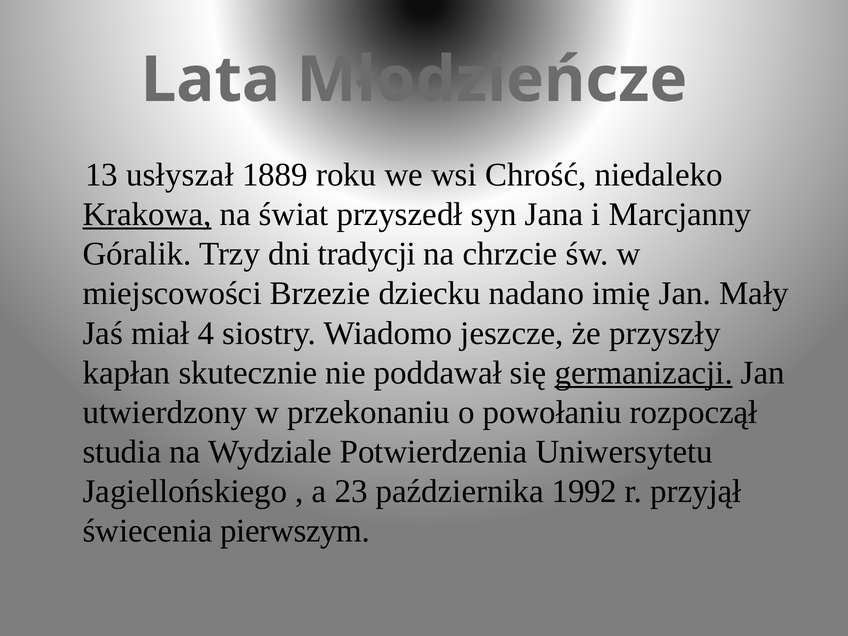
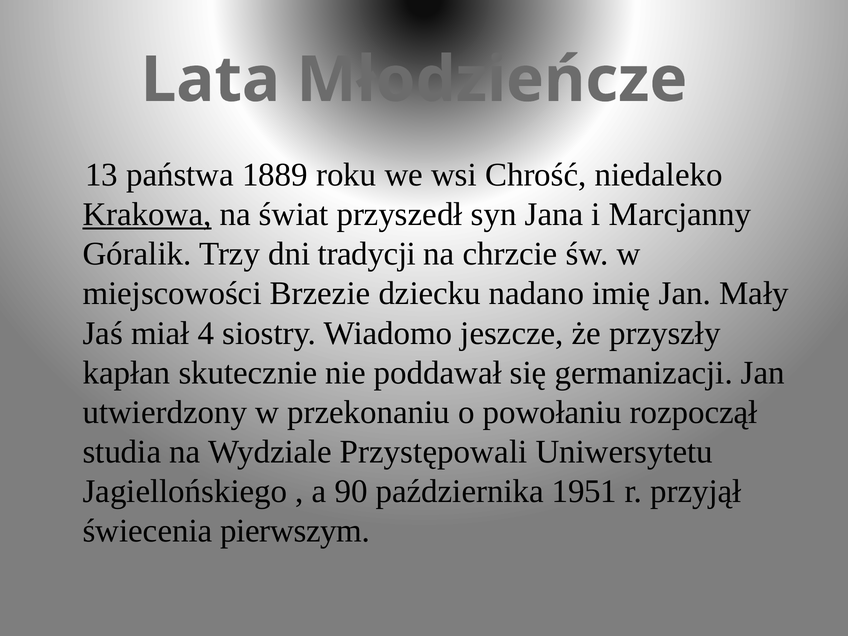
usłyszał: usłyszał -> państwa (180, 175)
germanizacji underline: present -> none (644, 373)
Potwierdzenia: Potwierdzenia -> Przystępowali (434, 452)
23: 23 -> 90 (351, 492)
1992: 1992 -> 1951 (584, 492)
